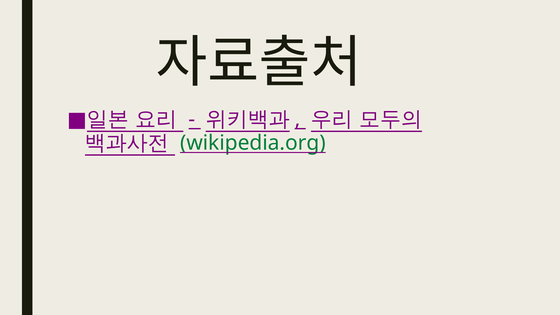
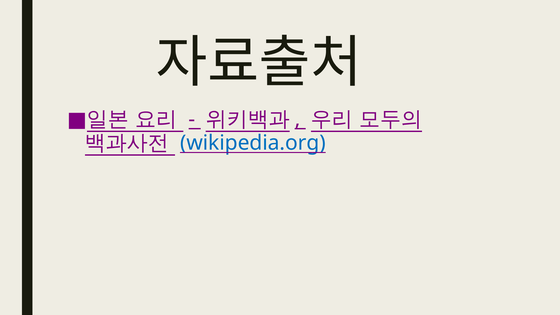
wikipedia.org colour: green -> blue (253, 143)
